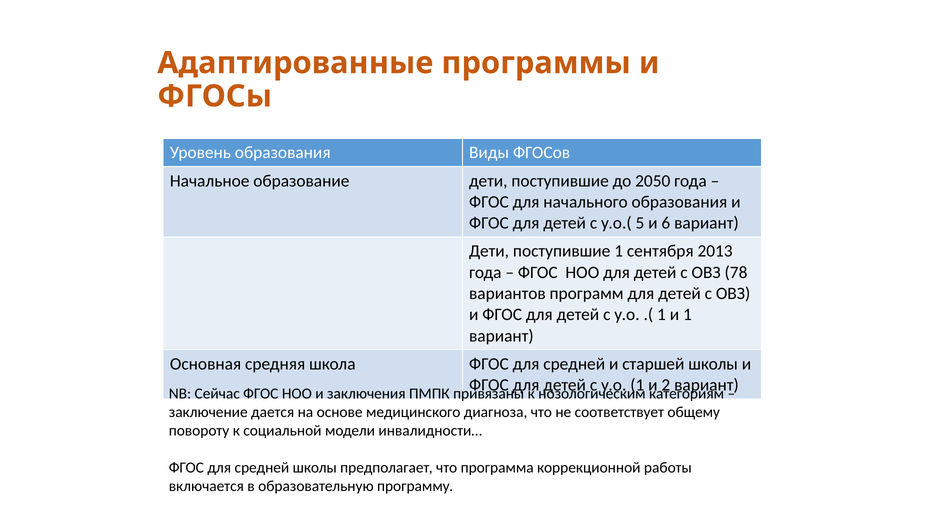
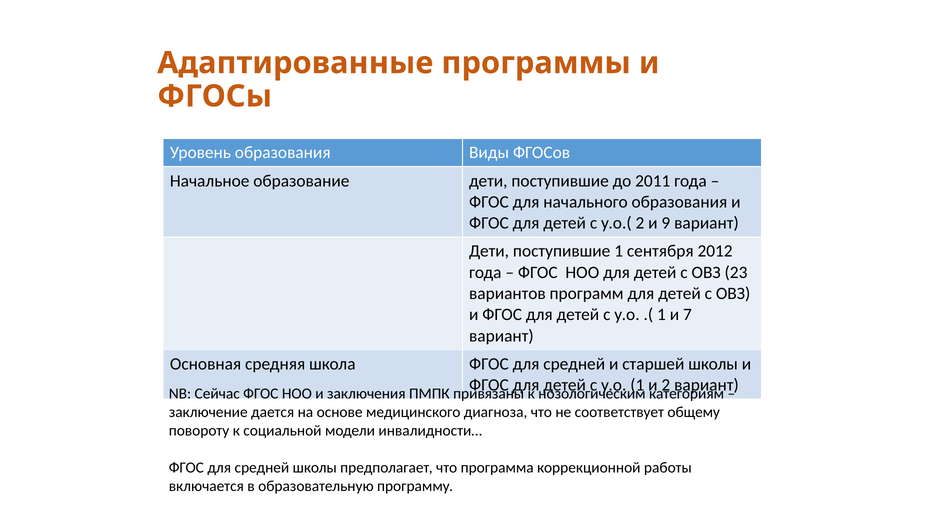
2050: 2050 -> 2011 (653, 181)
у.о.( 5: 5 -> 2 (640, 223)
6: 6 -> 9 (666, 223)
2013: 2013 -> 2012 (715, 251)
78: 78 -> 23 (736, 273)
и 1: 1 -> 7 (687, 315)
